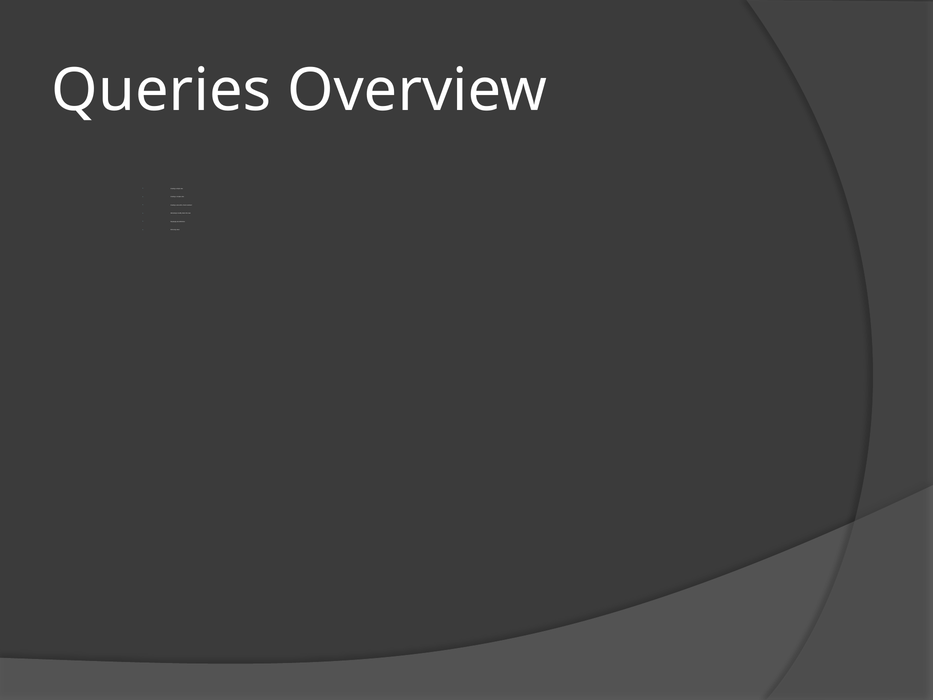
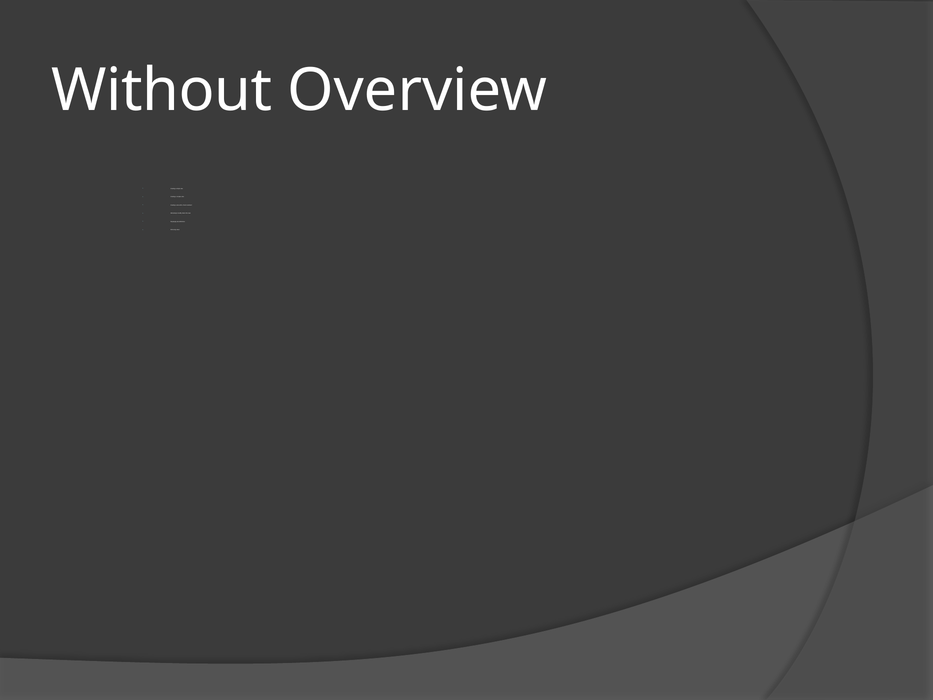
Queries: Queries -> Without (162, 90)
